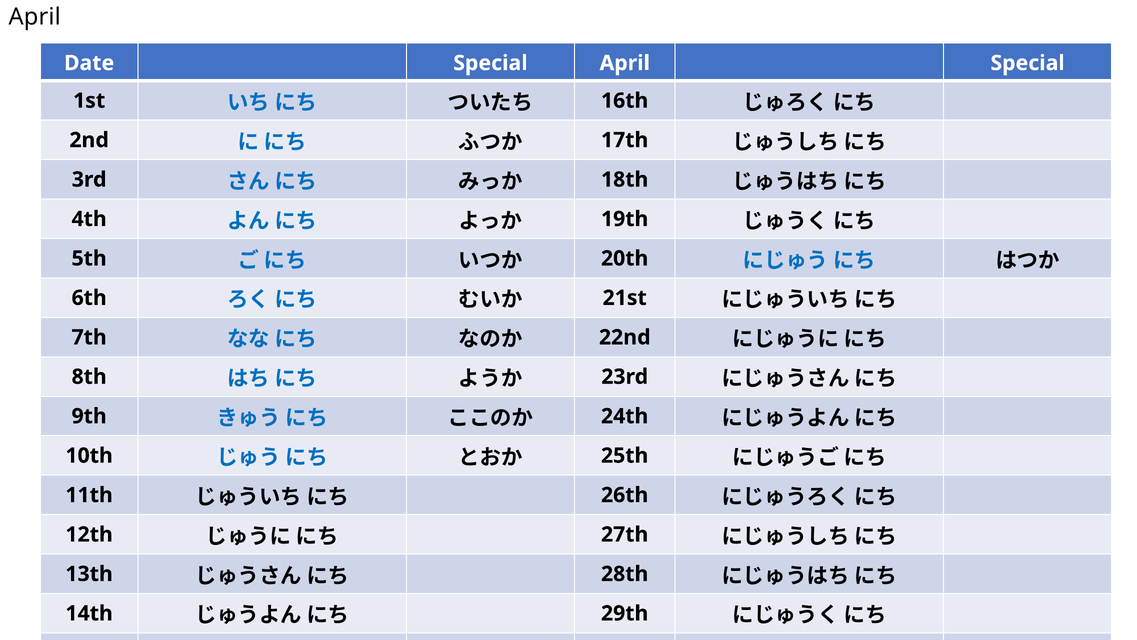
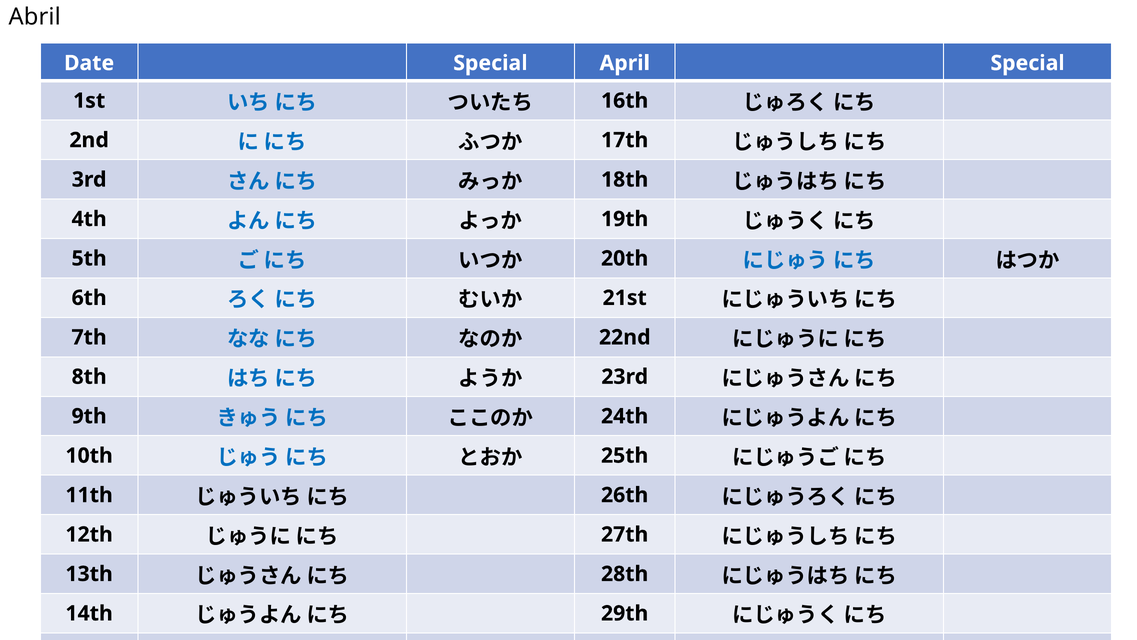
April: April -> Abril (35, 17)
